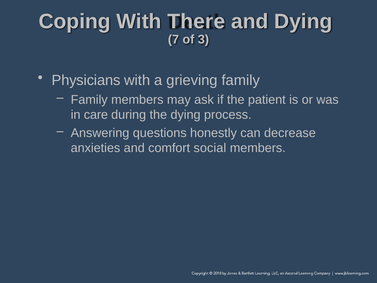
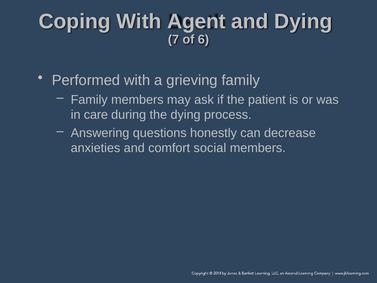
There: There -> Agent (196, 21)
3: 3 -> 6 (203, 40)
Physicians: Physicians -> Performed (86, 80)
